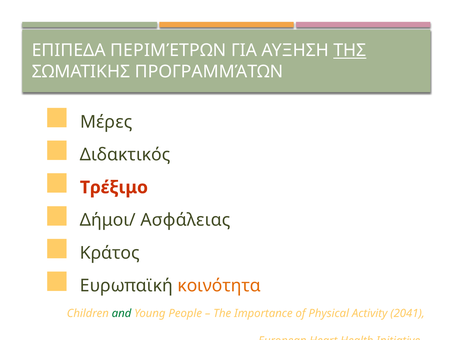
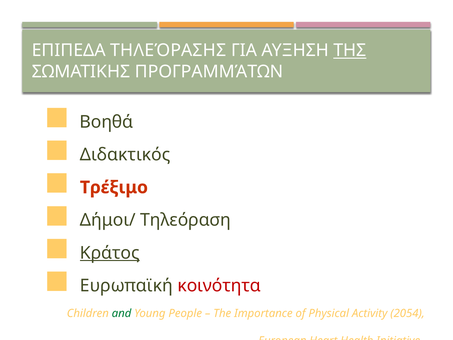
ΠΕΡΙΜΈΤΡΩΝ: ΠΕΡΙΜΈΤΡΩΝ -> ΤΗΛΕΌΡΑΣΗΣ (168, 50)
Μέρες: Μέρες -> Βοηθά (106, 122)
Ασφάλειας: Ασφάλειας -> Τηλεόραση (186, 220)
Κράτος underline: none -> present (110, 253)
κοινότητα colour: orange -> red (219, 285)
2041: 2041 -> 2054 (407, 313)
